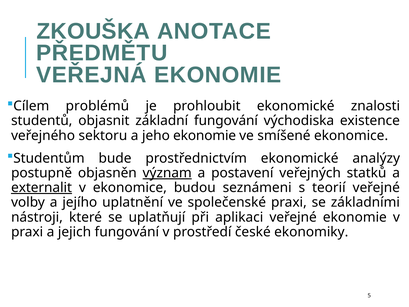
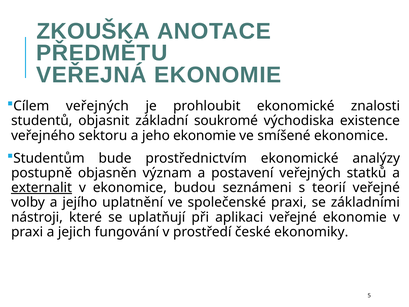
Cílem problémů: problémů -> veřejných (97, 106)
základní fungování: fungování -> soukromé (226, 121)
význam underline: present -> none (167, 173)
